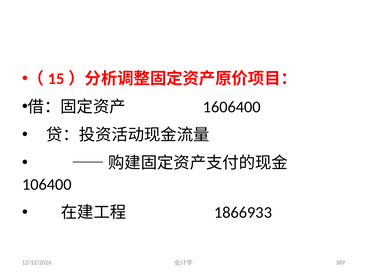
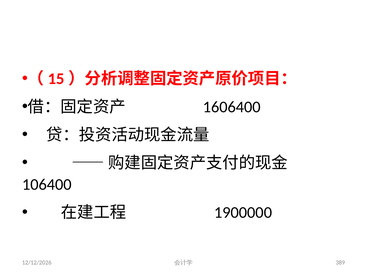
1866933: 1866933 -> 1900000 (243, 213)
